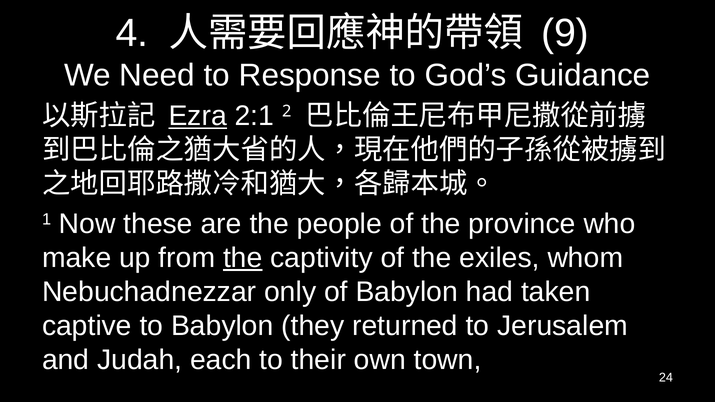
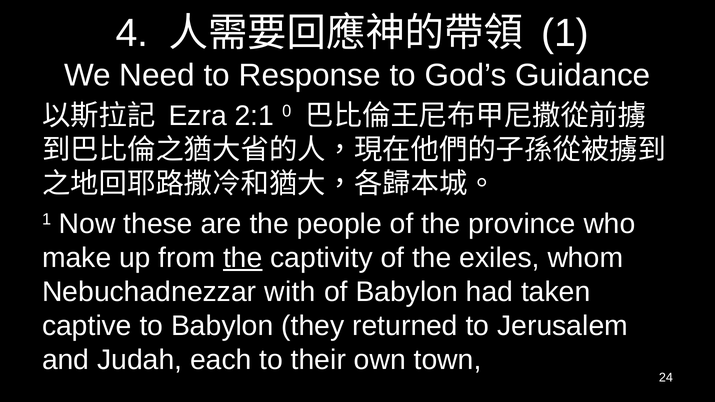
9: 9 -> 1 (565, 33)
Ezra underline: present -> none (198, 116)
2: 2 -> 0 (287, 111)
only: only -> with (290, 292)
